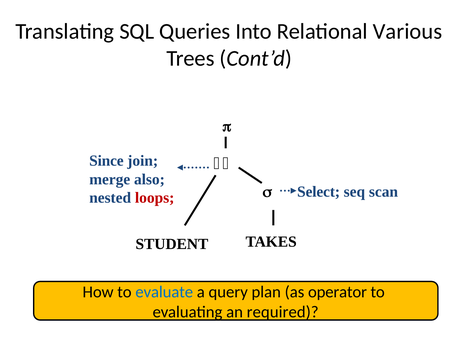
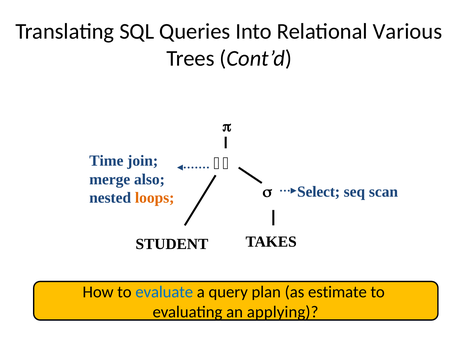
Since: Since -> Time (106, 161)
loops colour: red -> orange (155, 198)
operator: operator -> estimate (337, 291)
required: required -> applying (283, 311)
